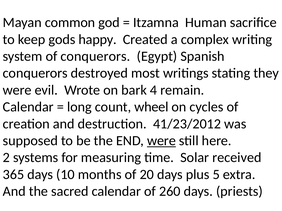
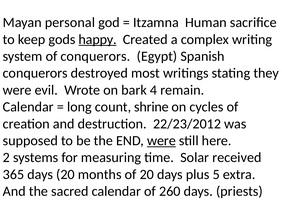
common: common -> personal (70, 23)
happy underline: none -> present (98, 39)
wheel: wheel -> shrine (151, 107)
41/23/2012: 41/23/2012 -> 22/23/2012 (187, 124)
days 10: 10 -> 20 (65, 175)
